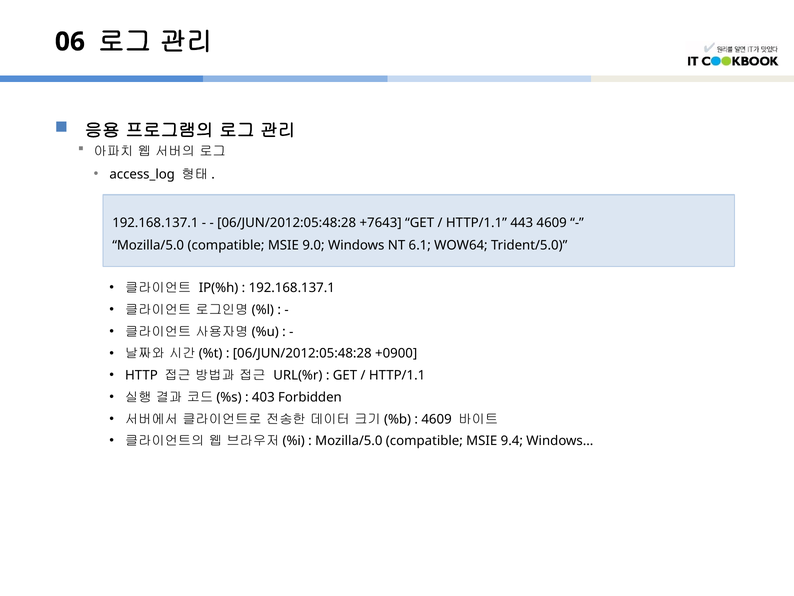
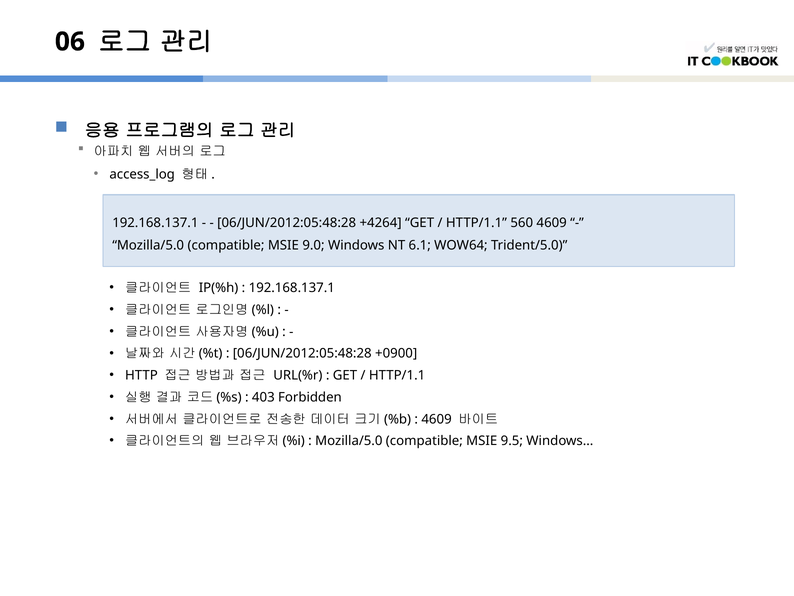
+7643: +7643 -> +4264 (381, 223)
443: 443 -> 560 (522, 223)
9.4: 9.4 -> 9.5 (512, 441)
